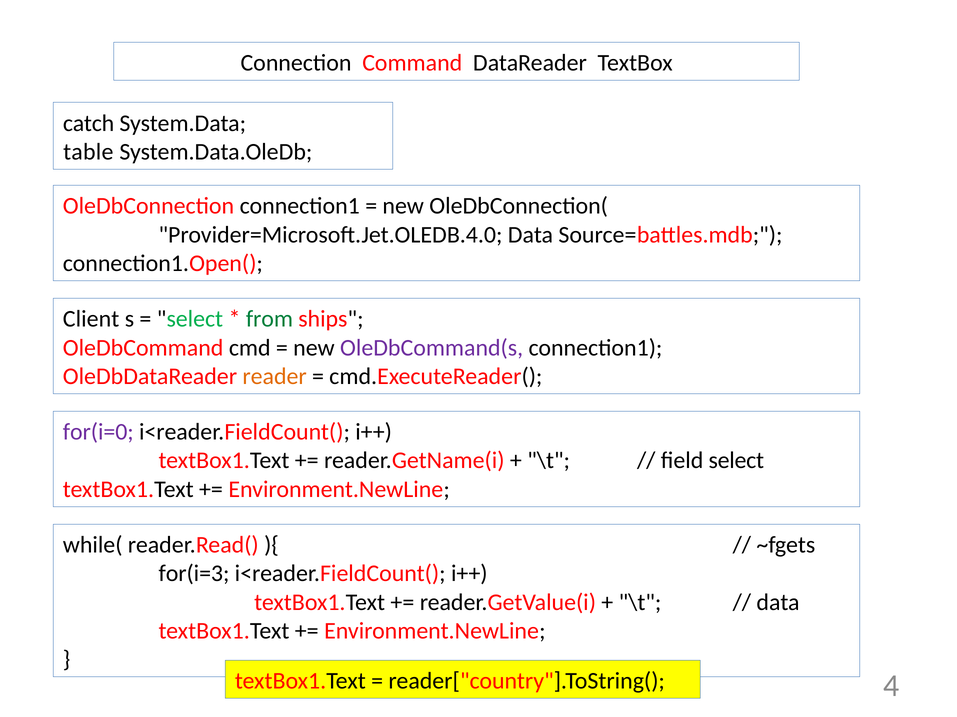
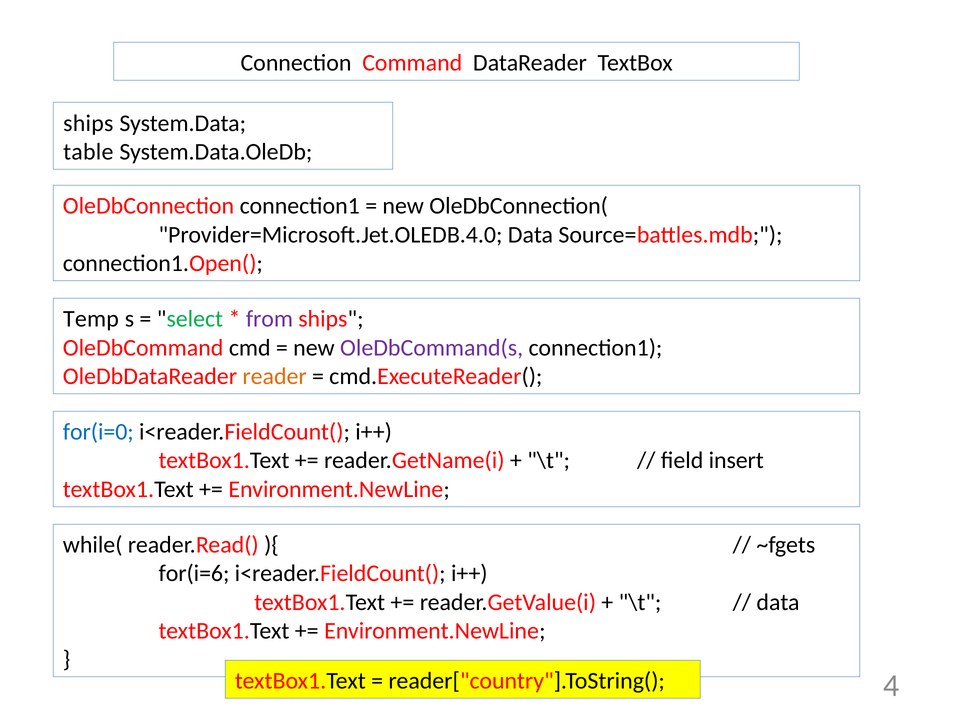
catch: catch -> ships (88, 123)
Client: Client -> Temp (91, 319)
from colour: green -> purple (269, 319)
for(i=0 colour: purple -> blue (98, 432)
field select: select -> insert (736, 461)
for(i=3: for(i=3 -> for(i=6 (194, 574)
